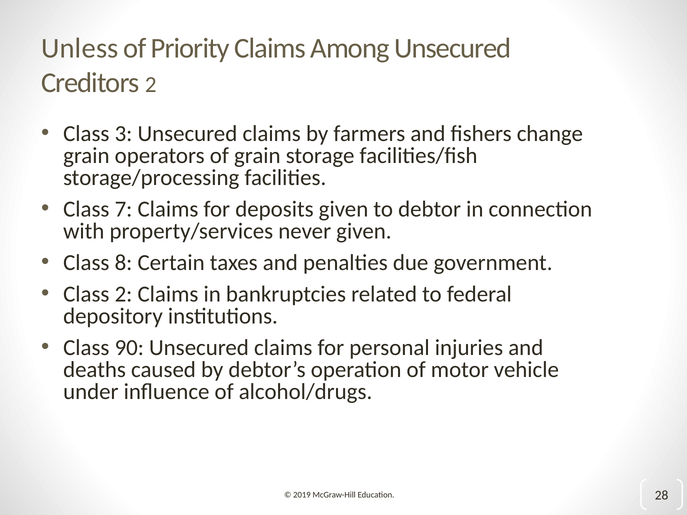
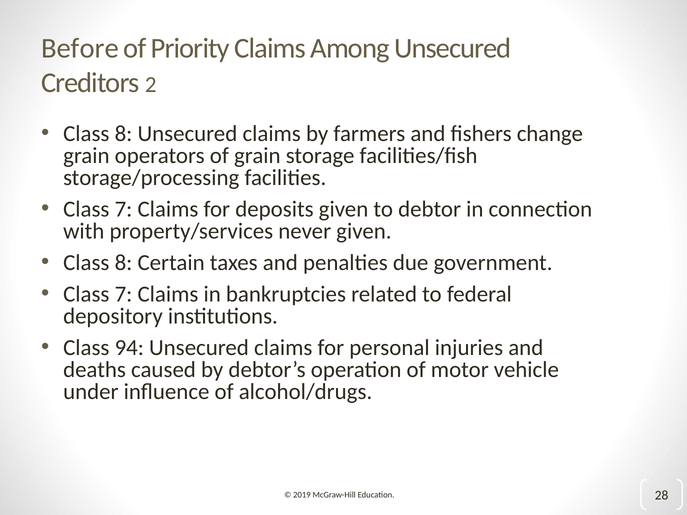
Unless: Unless -> Before (80, 48)
3: 3 -> 8 (123, 134)
2: 2 -> 7 (123, 294)
90: 90 -> 94 (129, 348)
